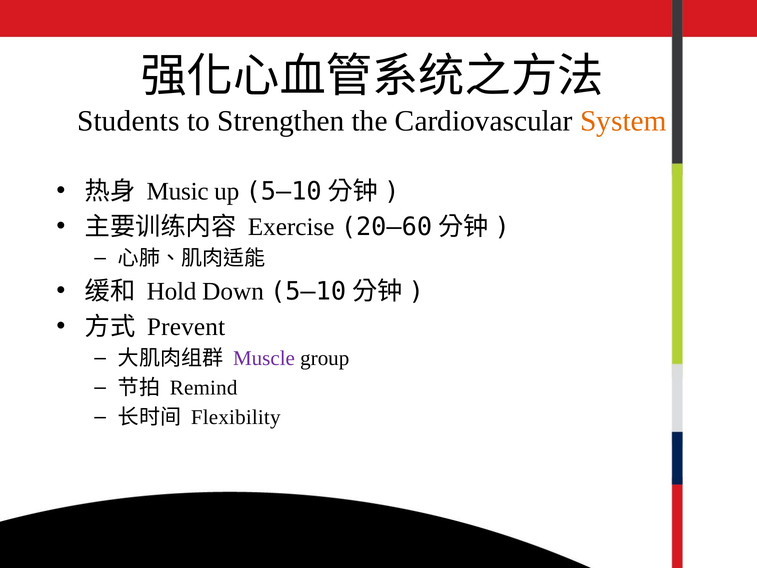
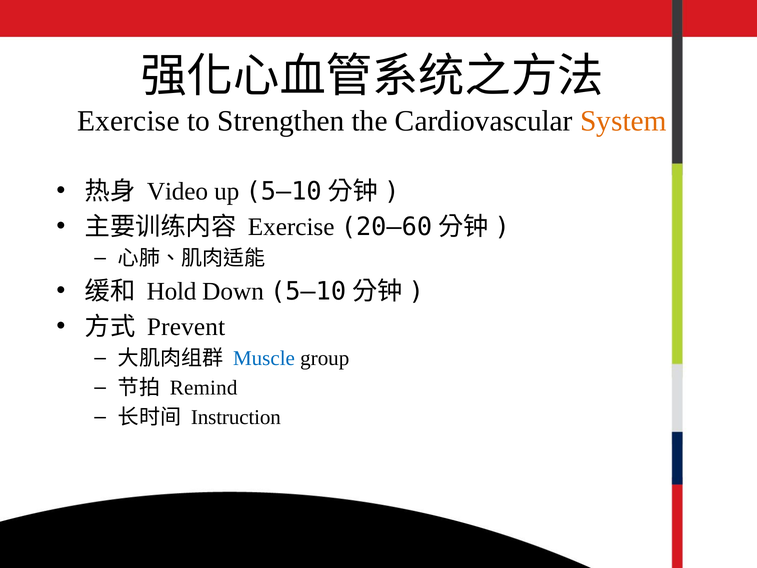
Students: Students -> Exercise (128, 121)
Music: Music -> Video (177, 191)
Muscle colour: purple -> blue (264, 358)
Flexibility: Flexibility -> Instruction (236, 417)
